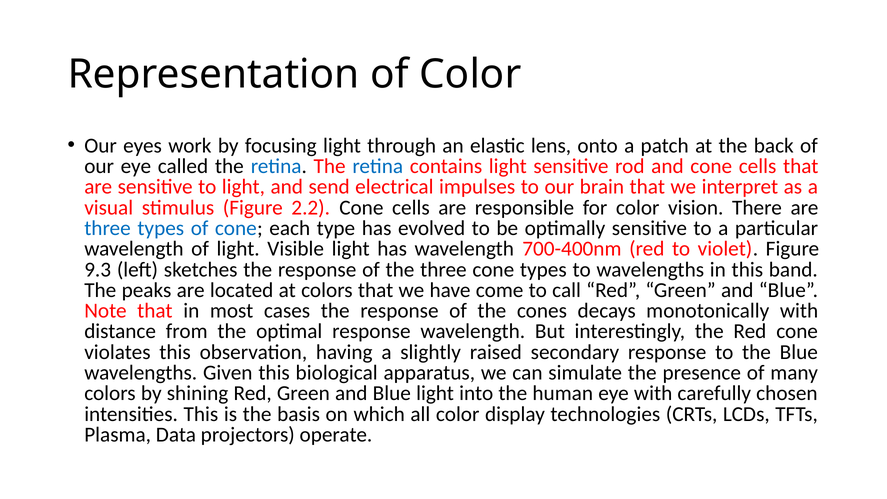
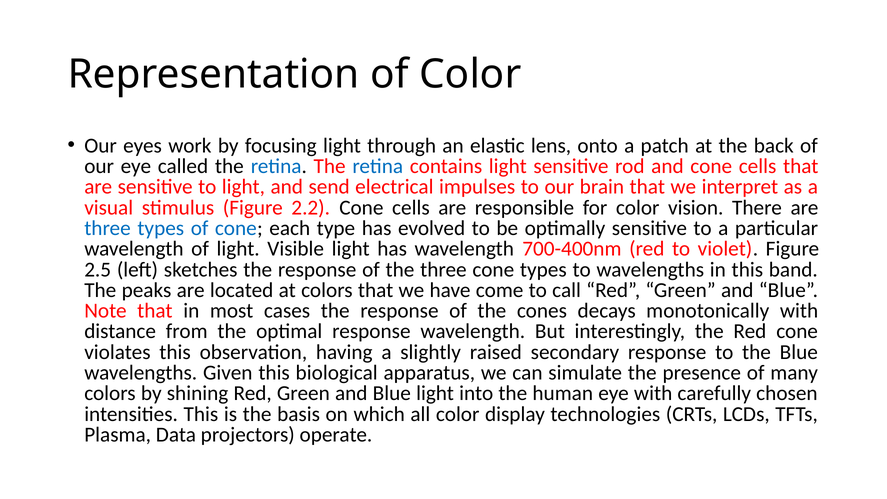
9.3: 9.3 -> 2.5 (98, 269)
